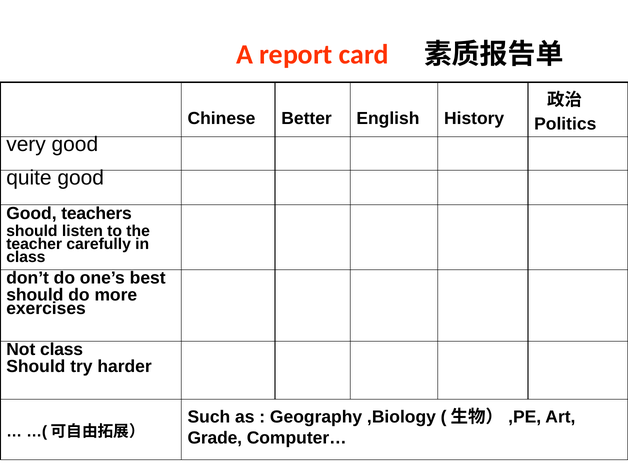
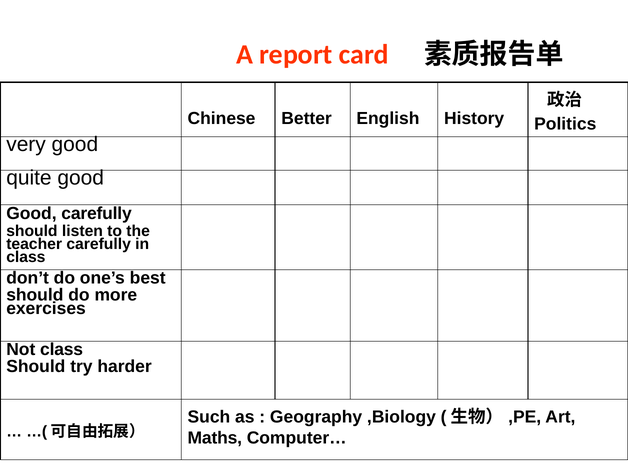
Good teachers: teachers -> carefully (97, 214)
Grade: Grade -> Maths (215, 438)
